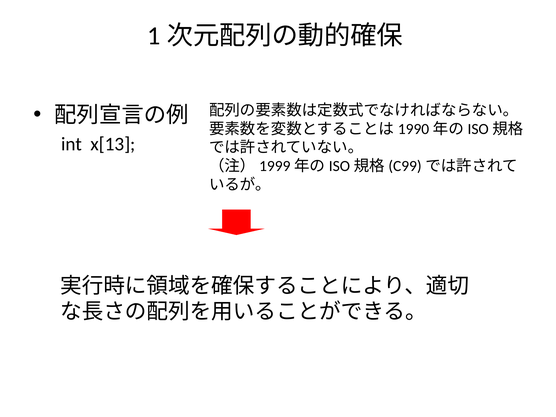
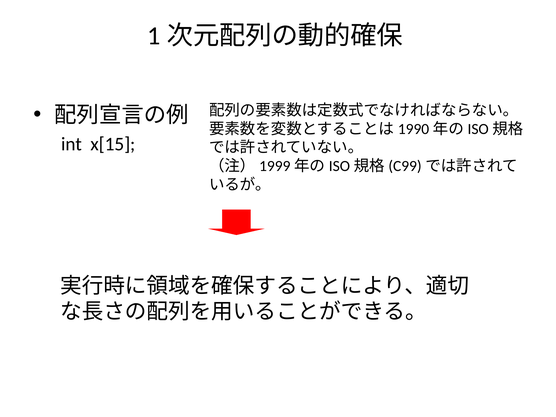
x[13: x[13 -> x[15 (113, 144)
